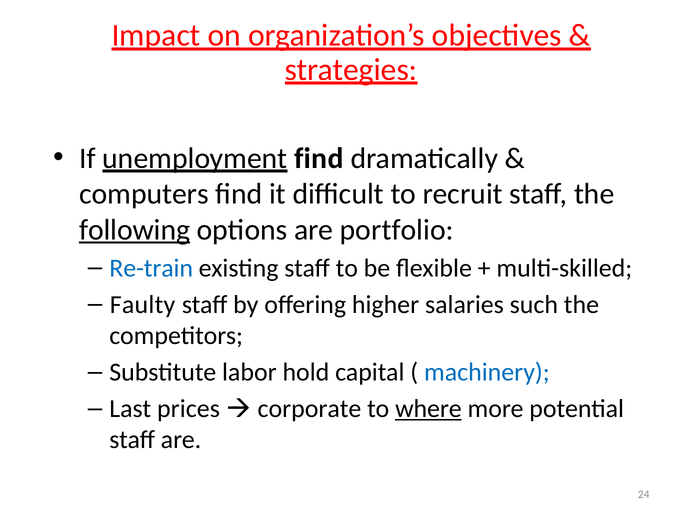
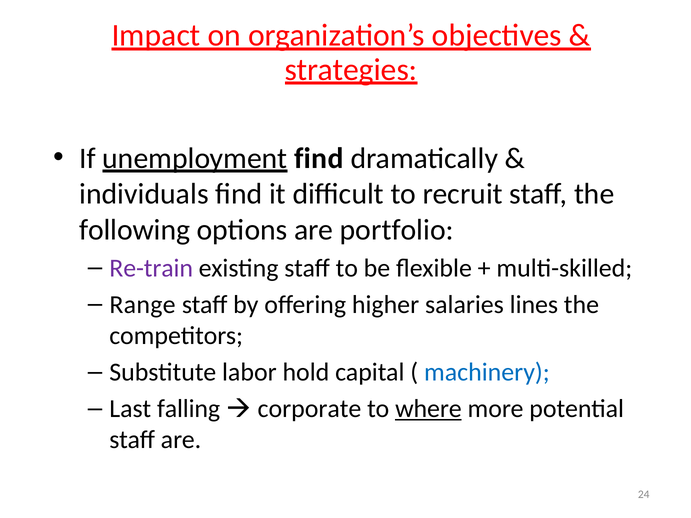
computers: computers -> individuals (144, 194)
following underline: present -> none (135, 230)
Re-train colour: blue -> purple (151, 268)
Faulty: Faulty -> Range (143, 305)
such: such -> lines (534, 305)
prices: prices -> falling (189, 409)
